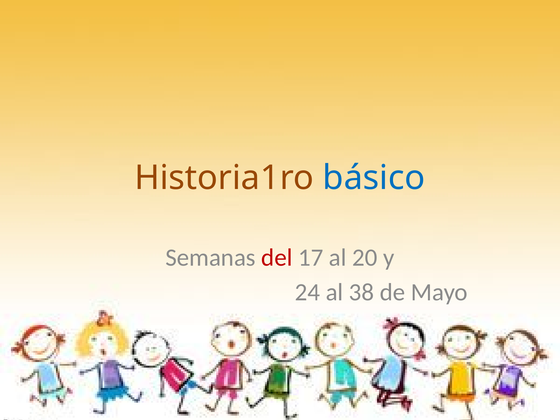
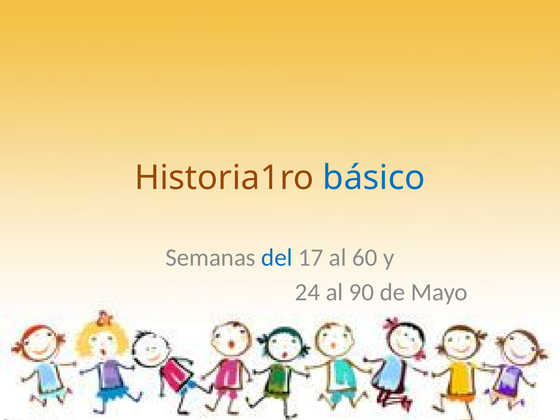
del colour: red -> blue (277, 257)
20: 20 -> 60 (365, 257)
38: 38 -> 90 (362, 292)
